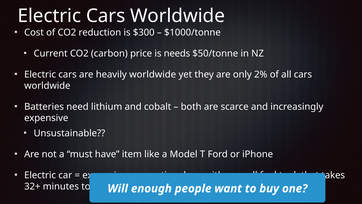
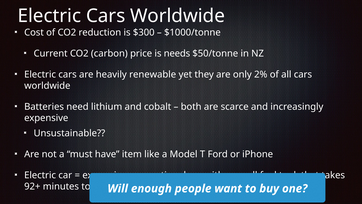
heavily worldwide: worldwide -> renewable (153, 74)
32+: 32+ -> 92+ (32, 186)
